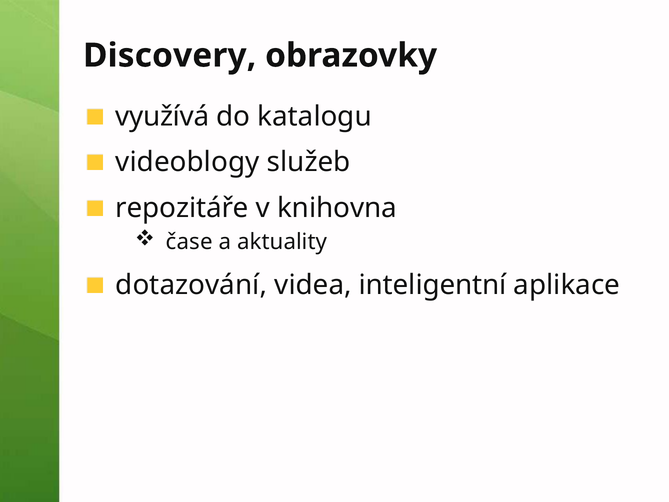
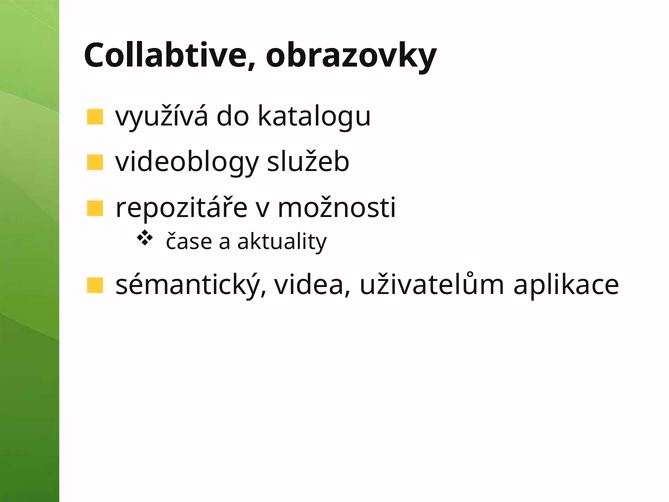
Discovery: Discovery -> Collabtive (170, 56)
knihovna: knihovna -> možnosti (337, 208)
dotazování: dotazování -> sémantický (191, 285)
inteligentní: inteligentní -> uživatelům (432, 285)
